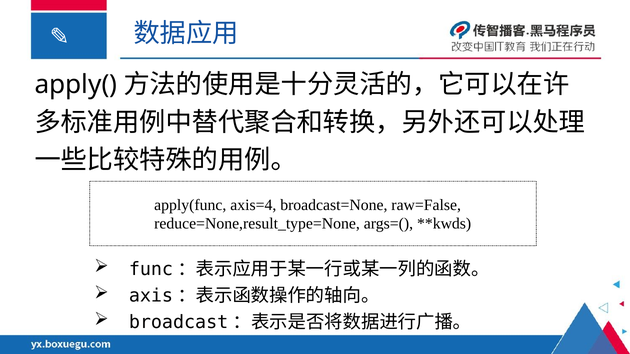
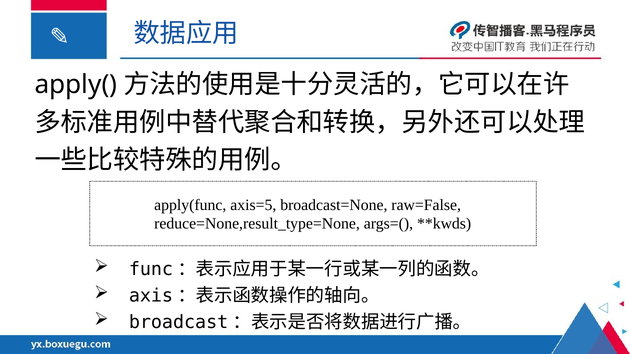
axis=4: axis=4 -> axis=5 (253, 205)
